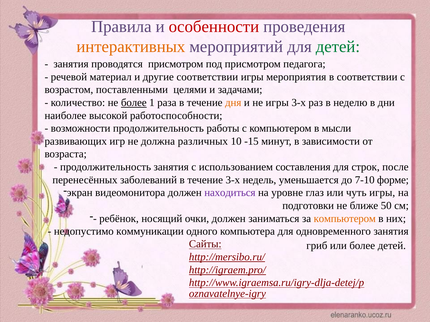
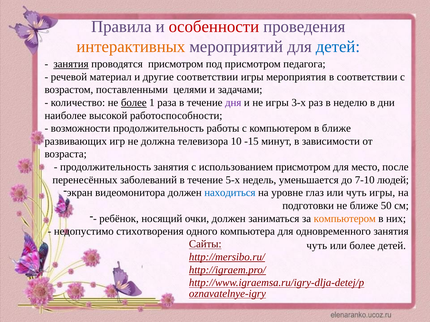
детей colour: green -> blue (338, 47)
занятия underline: none -> present (71, 64)
дня colour: orange -> purple (233, 103)
в мысли: мысли -> ближе (336, 129)
различных: различных -> телевизора (203, 141)
использованием составления: составления -> присмотром (303, 167)
строк: строк -> место (366, 167)
течение 3-х: 3-х -> 5-х (233, 180)
форме: форме -> людей (393, 180)
находиться colour: purple -> blue (230, 193)
коммуникации: коммуникации -> стихотворения (150, 232)
гриб: гриб -> чуть (317, 246)
